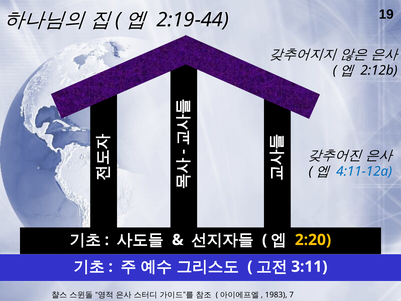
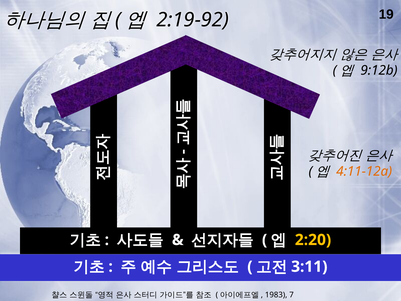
2:19-44: 2:19-44 -> 2:19-92 (193, 20)
2:12b: 2:12b -> 9:12b (379, 70)
4:11-12a colour: blue -> orange (364, 171)
